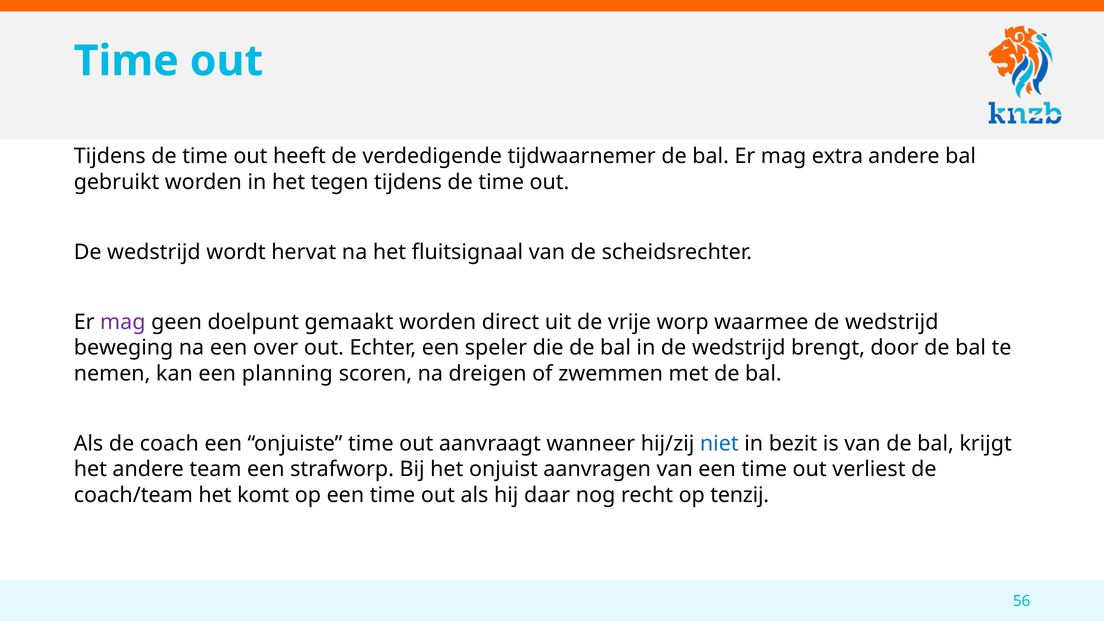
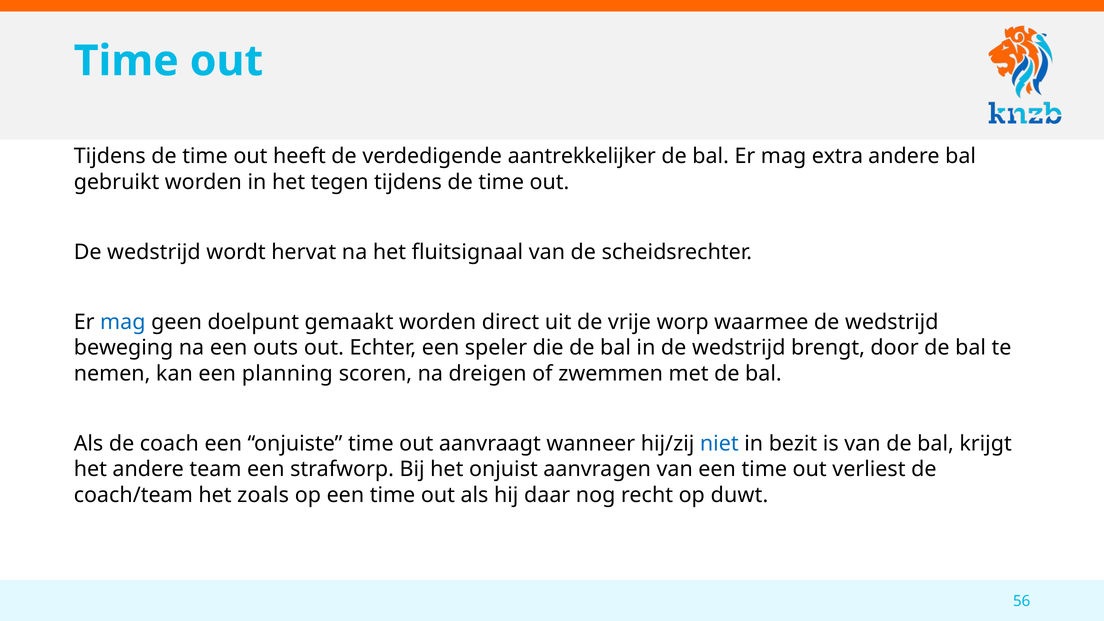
tijdwaarnemer: tijdwaarnemer -> aantrekkelijker (582, 156)
mag colour: purple -> blue (123, 322)
over: over -> outs (276, 348)
komt: komt -> zoals (263, 495)
tenzij: tenzij -> duwt (740, 495)
